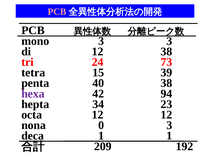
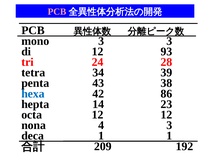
12 38: 38 -> 93 (166, 51)
73: 73 -> 28 (166, 62)
15: 15 -> 34 (98, 72)
40: 40 -> 43 (98, 83)
hexa colour: purple -> blue (33, 93)
94: 94 -> 86 (166, 93)
34: 34 -> 14 (98, 104)
0: 0 -> 4 (101, 125)
